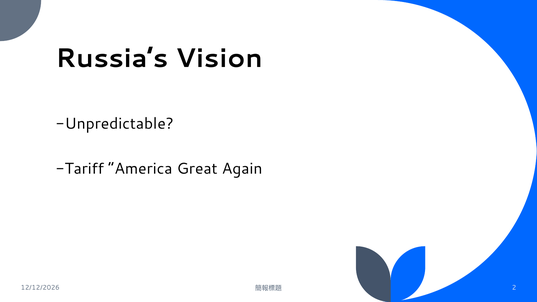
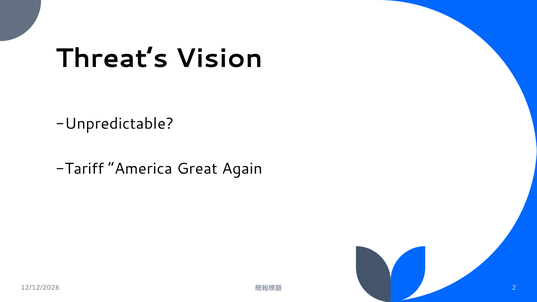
Russia’s: Russia’s -> Threat’s (112, 58)
